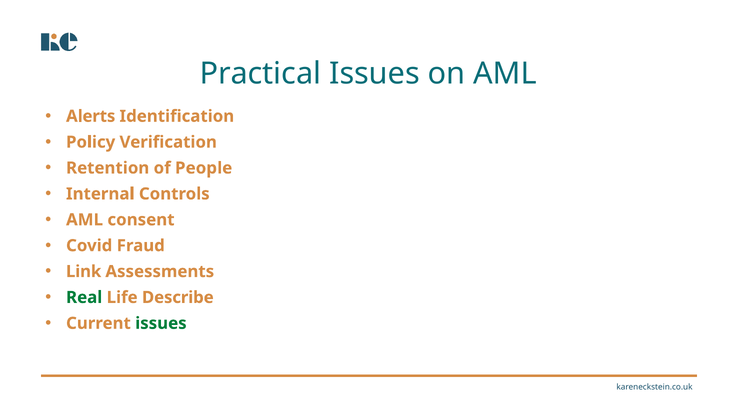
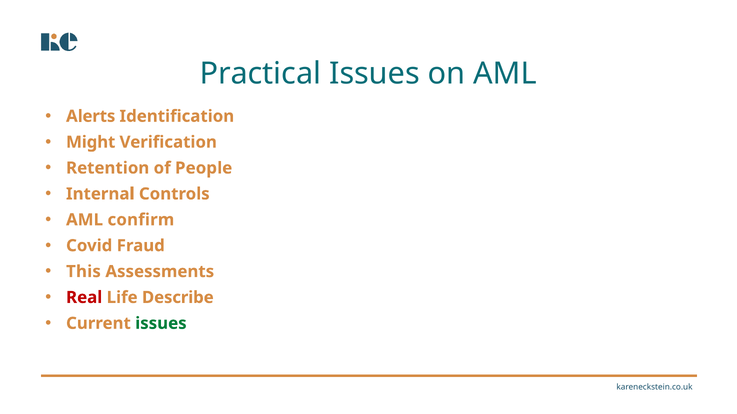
Policy: Policy -> Might (91, 142)
consent: consent -> confirm (141, 220)
Link: Link -> This (83, 272)
Real colour: green -> red (84, 298)
